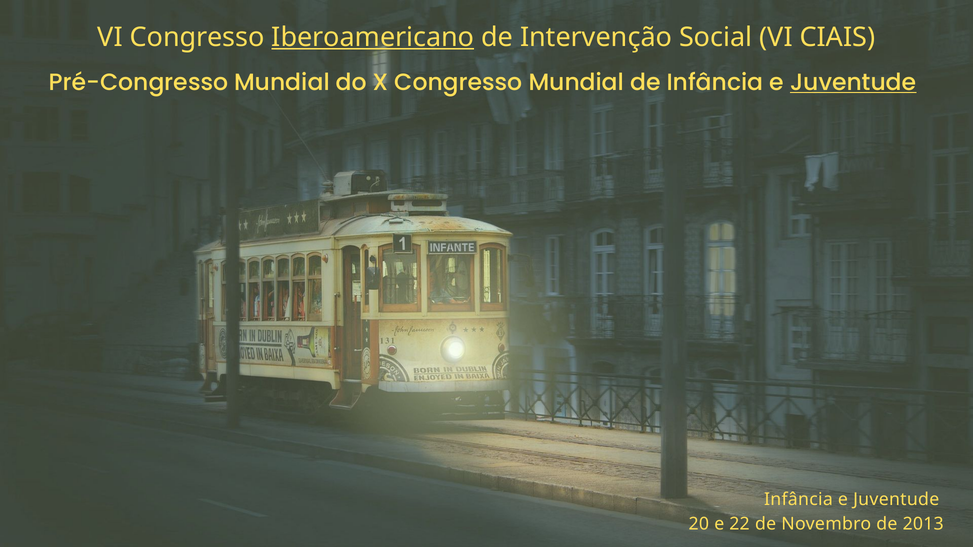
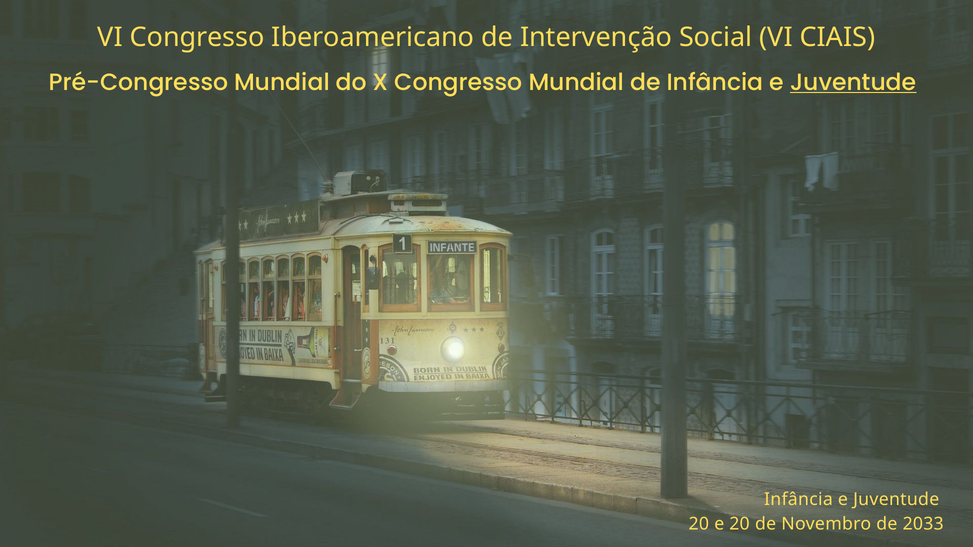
Iberoamericano underline: present -> none (373, 37)
e 22: 22 -> 20 (740, 524)
2013: 2013 -> 2033 (923, 524)
